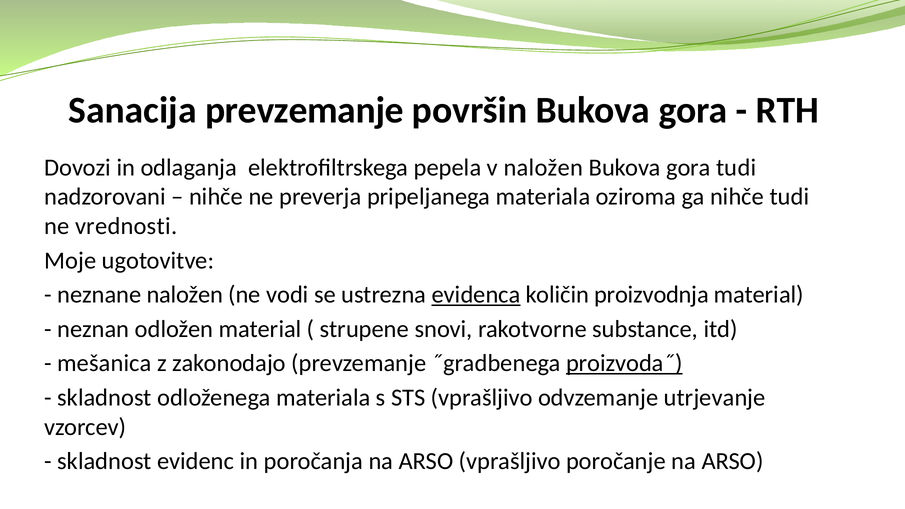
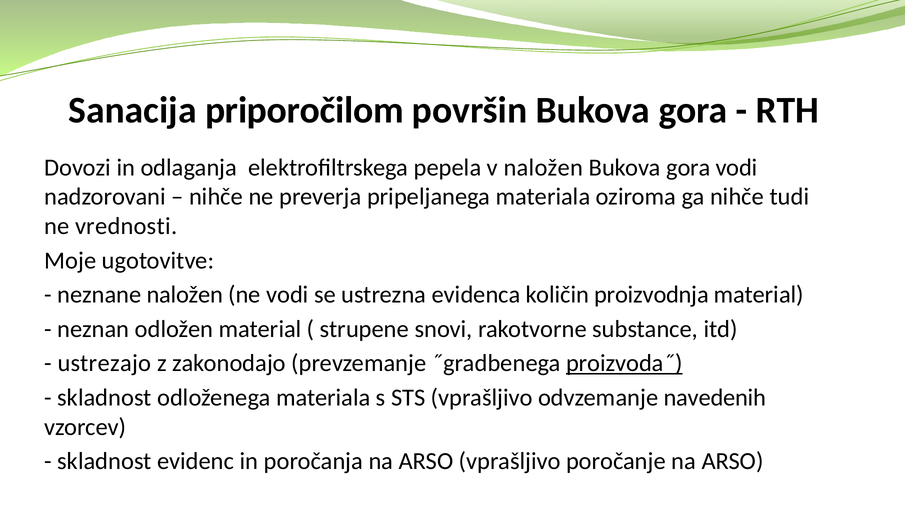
Sanacija prevzemanje: prevzemanje -> priporočilom (304, 110)
gora tudi: tudi -> vodi (736, 168)
evidenca underline: present -> none (476, 295)
mešanica: mešanica -> ustrezajo (104, 363)
utrjevanje: utrjevanje -> navedenih (715, 398)
